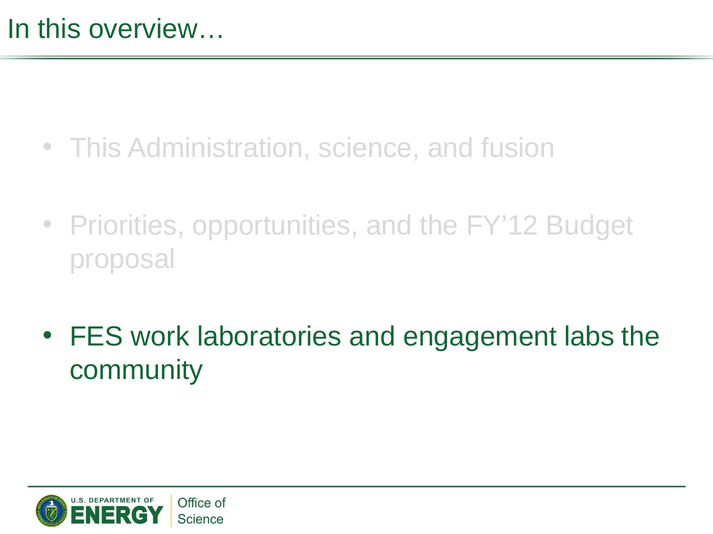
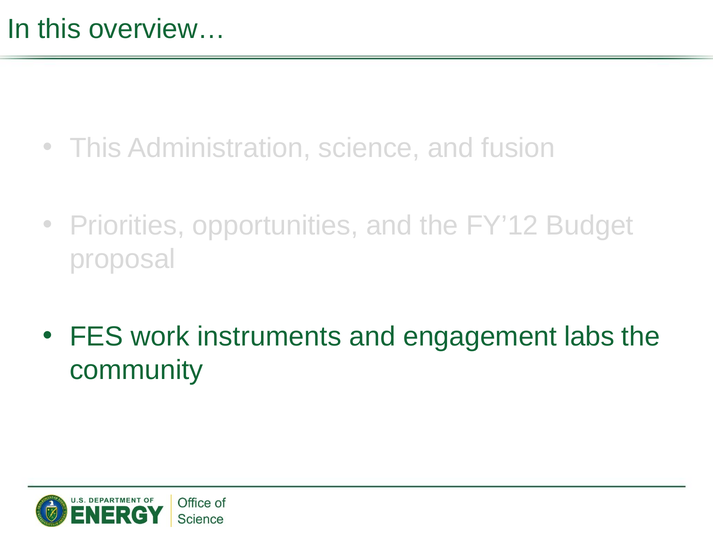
laboratories: laboratories -> instruments (269, 337)
